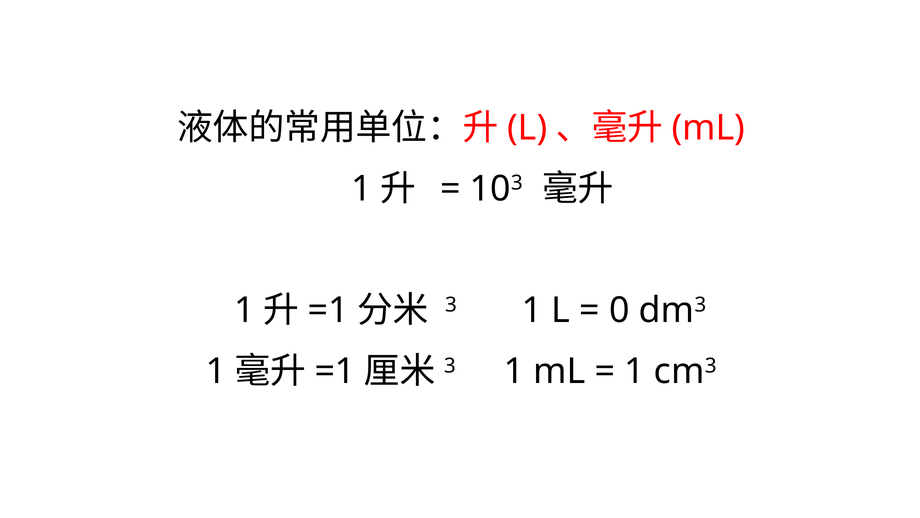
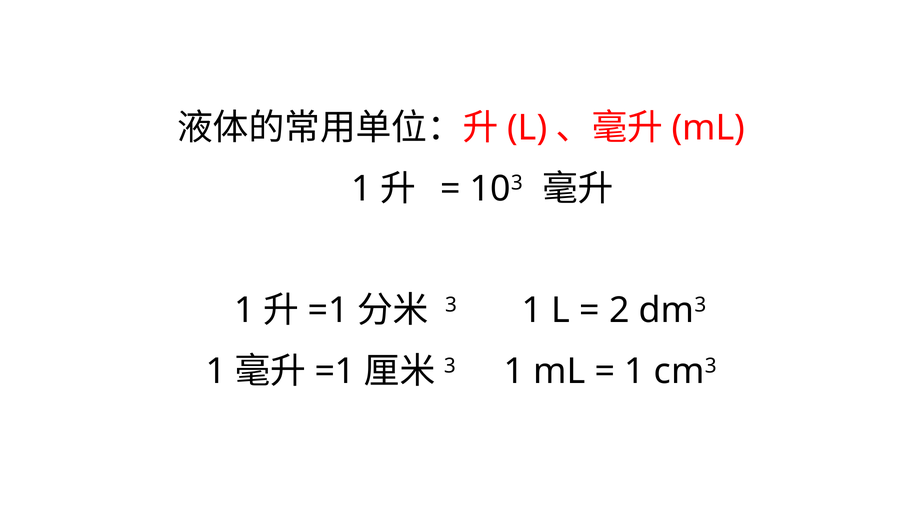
0: 0 -> 2 (619, 310)
